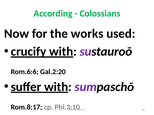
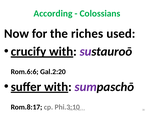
works: works -> riches (87, 34)
